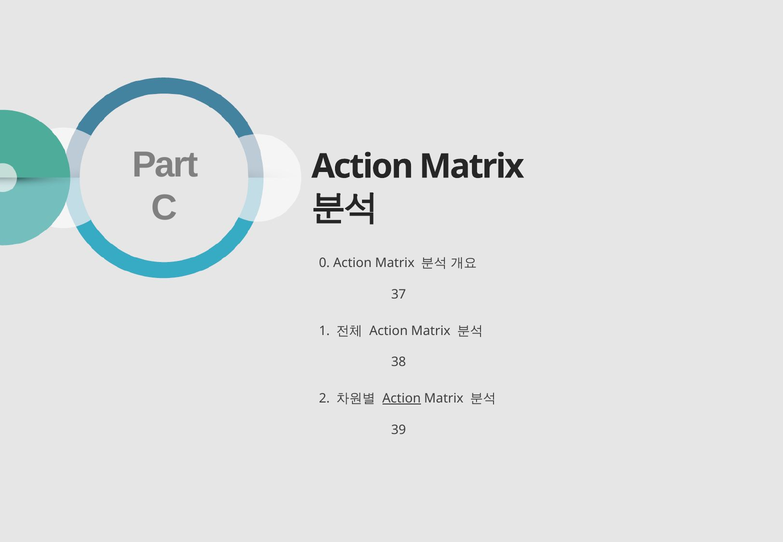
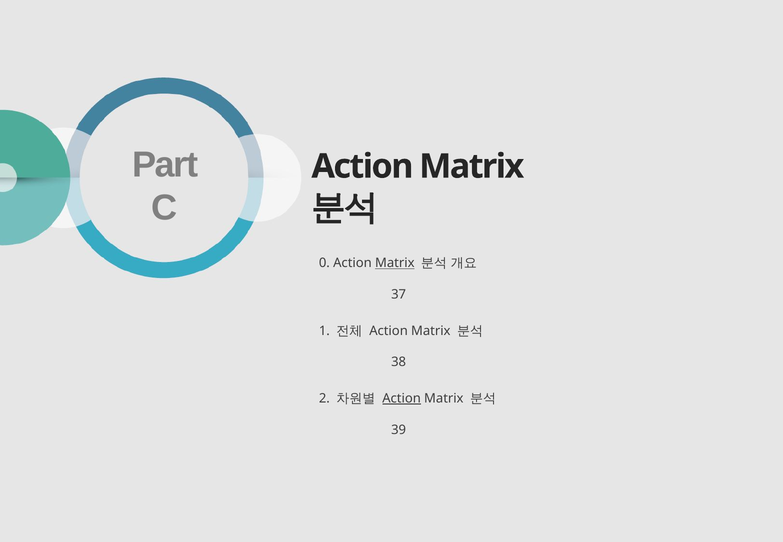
Matrix underline: none -> present (395, 263)
